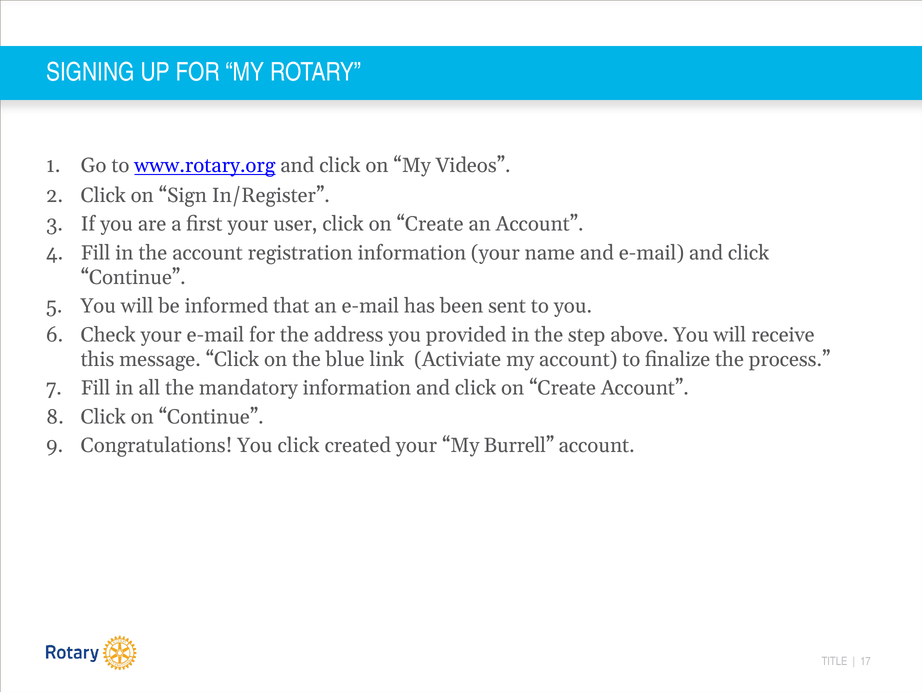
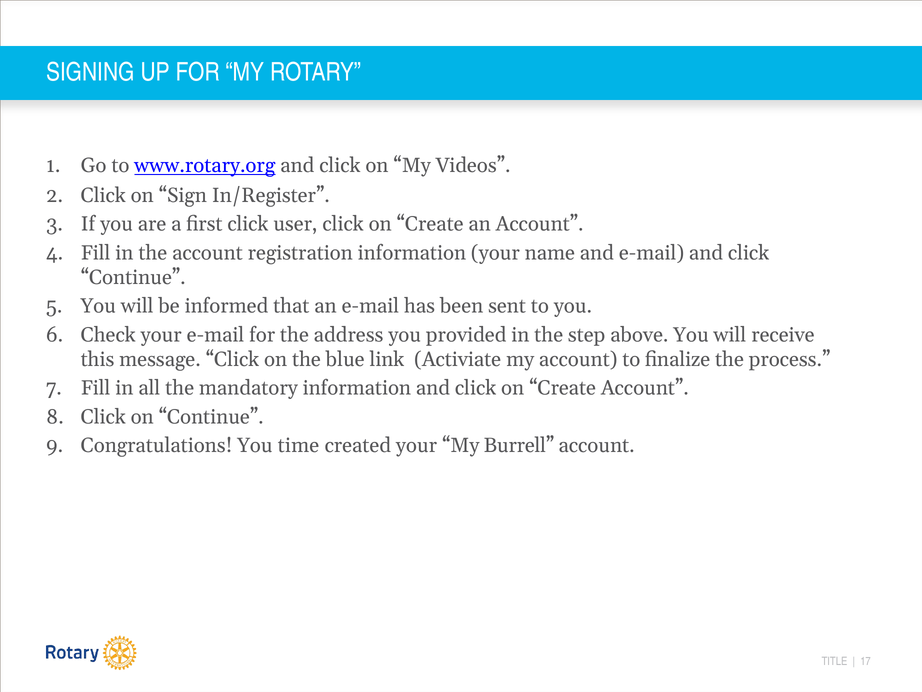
first your: your -> click (248, 224)
You click: click -> time (298, 445)
